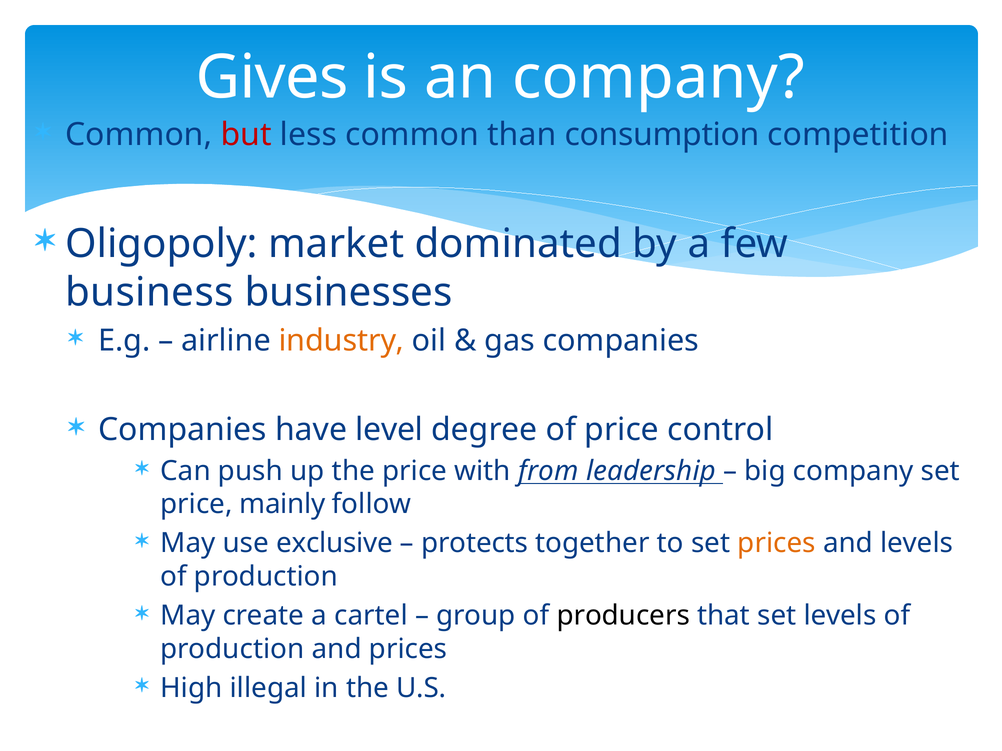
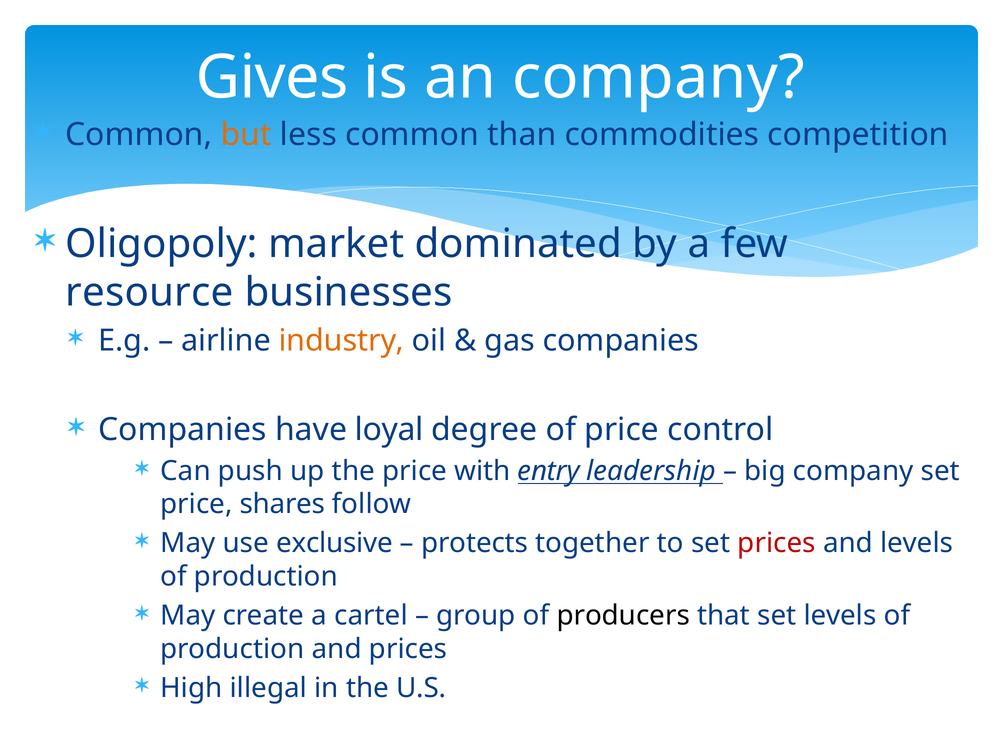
but colour: red -> orange (246, 135)
consumption: consumption -> commodities (662, 135)
business: business -> resource (149, 293)
level: level -> loyal (389, 430)
from: from -> entry (549, 471)
mainly: mainly -> shares (282, 505)
prices colour: orange -> red (777, 544)
